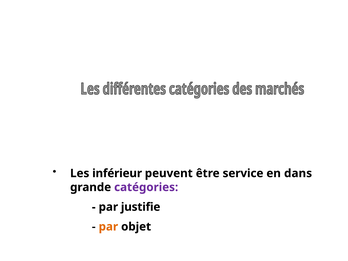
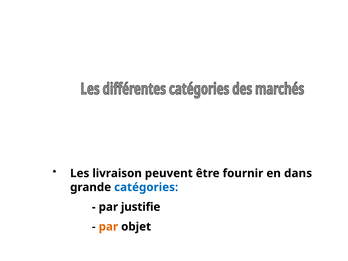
inférieur: inférieur -> livraison (117, 173)
service: service -> fournir (243, 173)
catégories colour: purple -> blue (146, 187)
